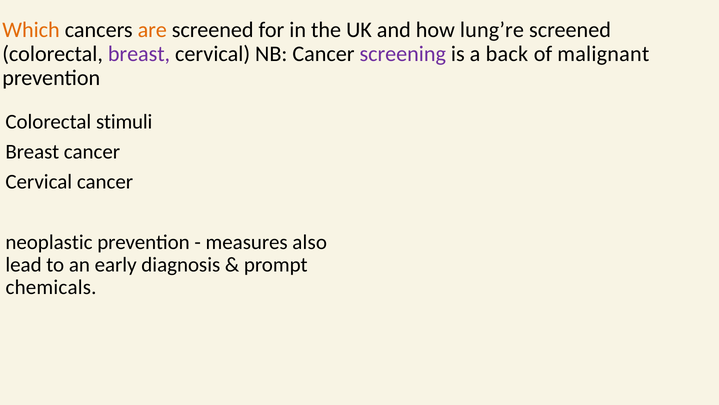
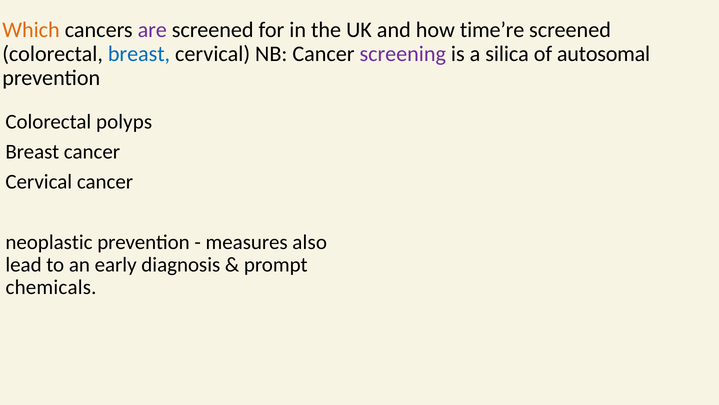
are colour: orange -> purple (152, 30)
lung’re: lung’re -> time’re (492, 30)
breast colour: purple -> blue (139, 54)
back: back -> silica (507, 54)
malignant: malignant -> autosomal (604, 54)
stimuli: stimuli -> polyps (124, 122)
